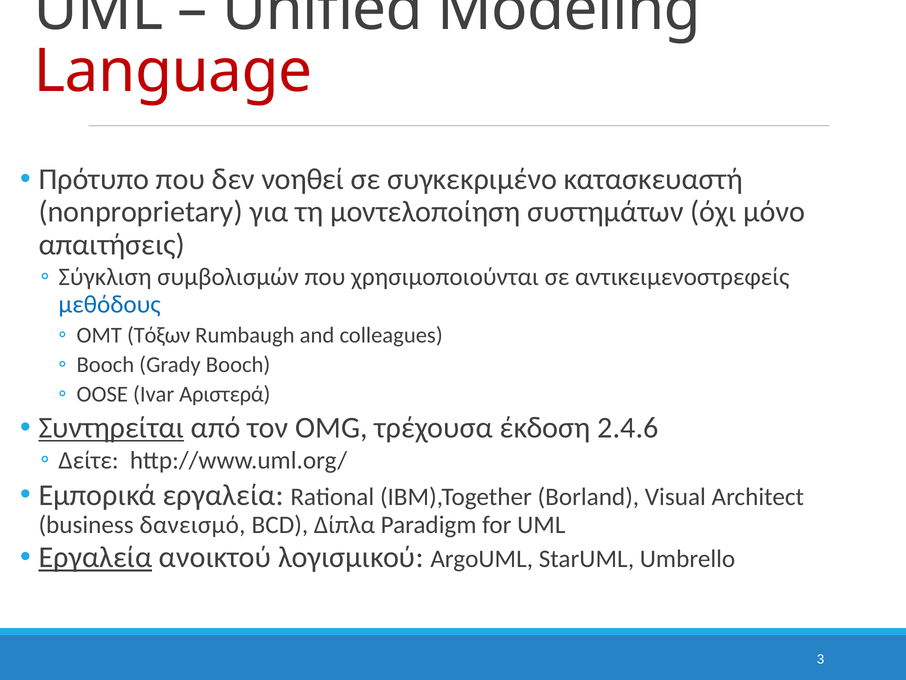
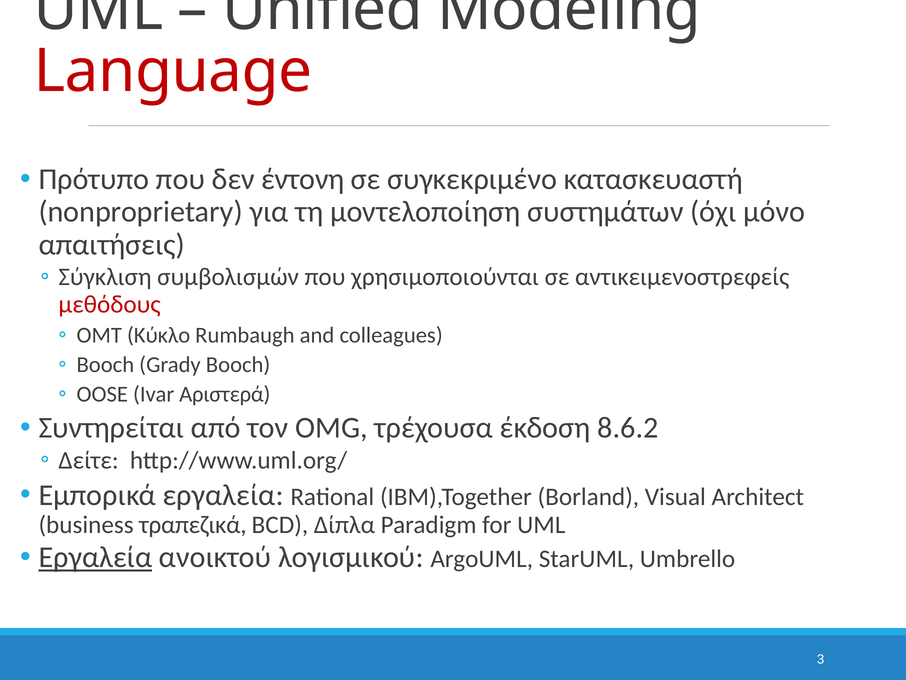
νοηθεί: νοηθεί -> έντονη (303, 179)
μεθόδους colour: blue -> red (110, 304)
Τόξων: Τόξων -> Κύκλο (159, 335)
Συντηρείται underline: present -> none (111, 427)
2.4.6: 2.4.6 -> 8.6.2 (628, 427)
δανεισμό: δανεισμό -> τραπεζικά (193, 525)
